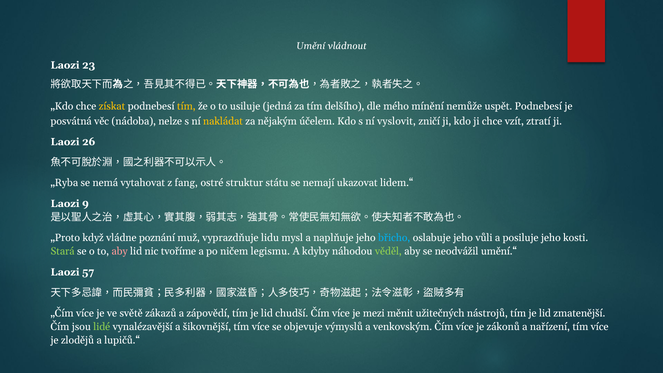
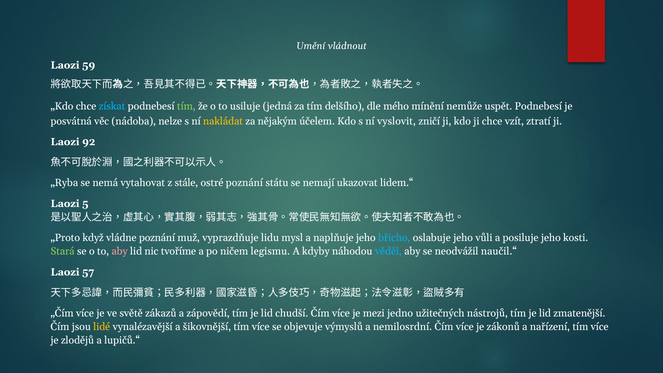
23: 23 -> 59 (89, 65)
získat colour: yellow -> light blue (112, 106)
tím colour: yellow -> light green (186, 106)
26: 26 -> 92 (89, 142)
fang: fang -> stále (186, 183)
ostré struktur: struktur -> poznání (244, 183)
9: 9 -> 5 (85, 203)
věděl colour: light green -> light blue (388, 251)
umění.“: umění.“ -> naučil.“ (499, 251)
měnit: měnit -> jedno (400, 313)
lidé colour: light green -> yellow (102, 327)
venkovským: venkovským -> nemilosrdní (403, 327)
